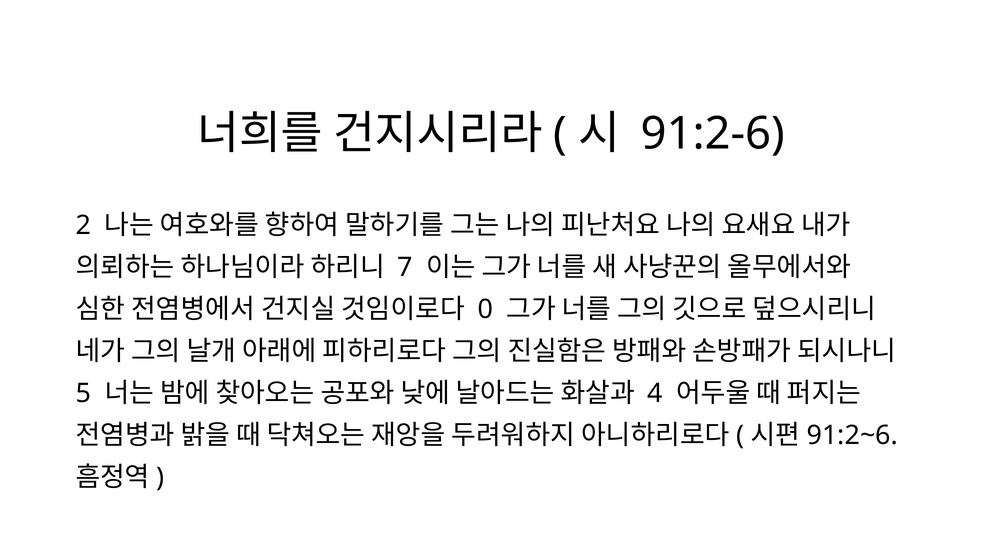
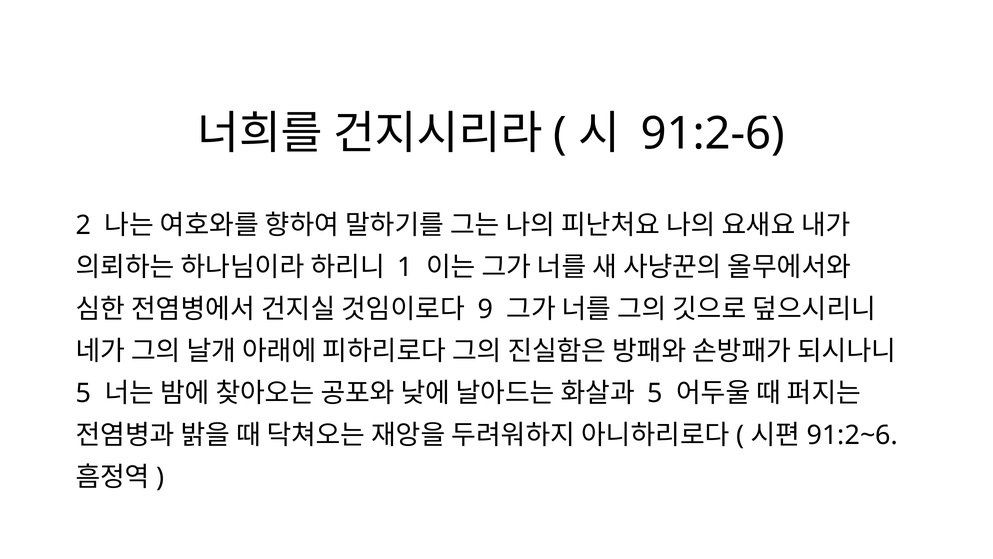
7: 7 -> 1 (405, 267)
0: 0 -> 9 (485, 309)
4: 4 -> 5 (655, 393)
